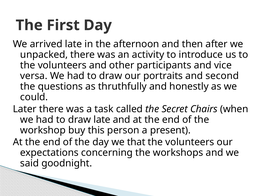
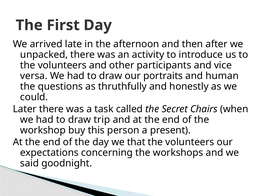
second: second -> human (222, 76)
draw late: late -> trip (102, 119)
